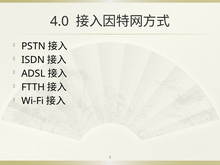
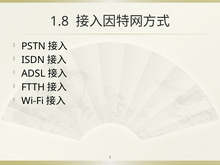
4.0: 4.0 -> 1.8 (60, 21)
